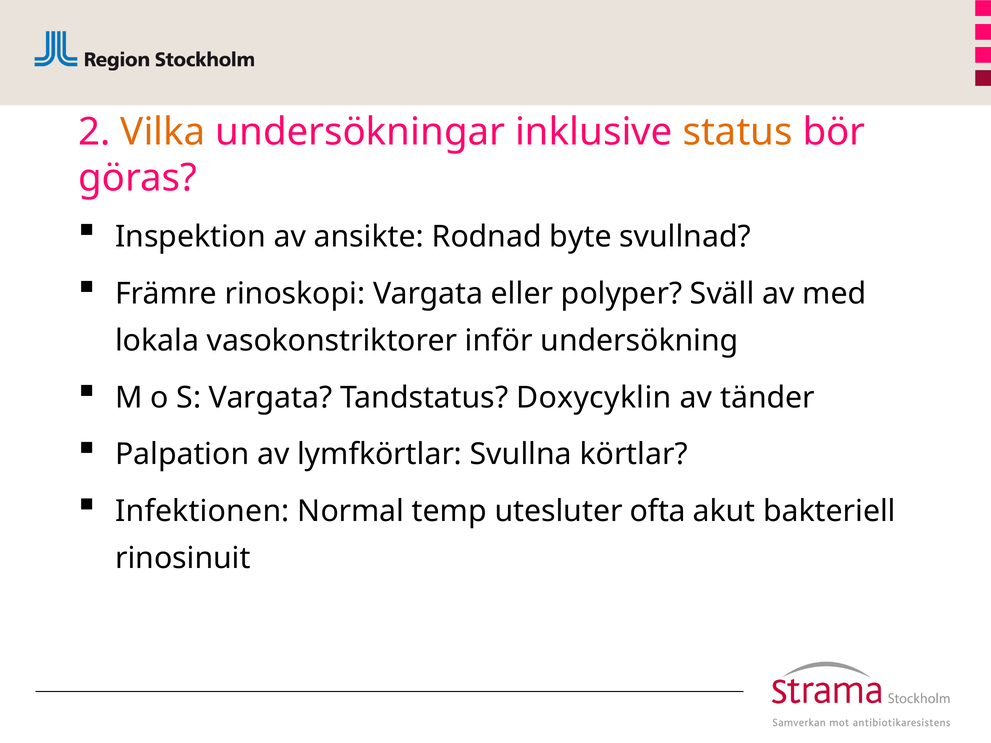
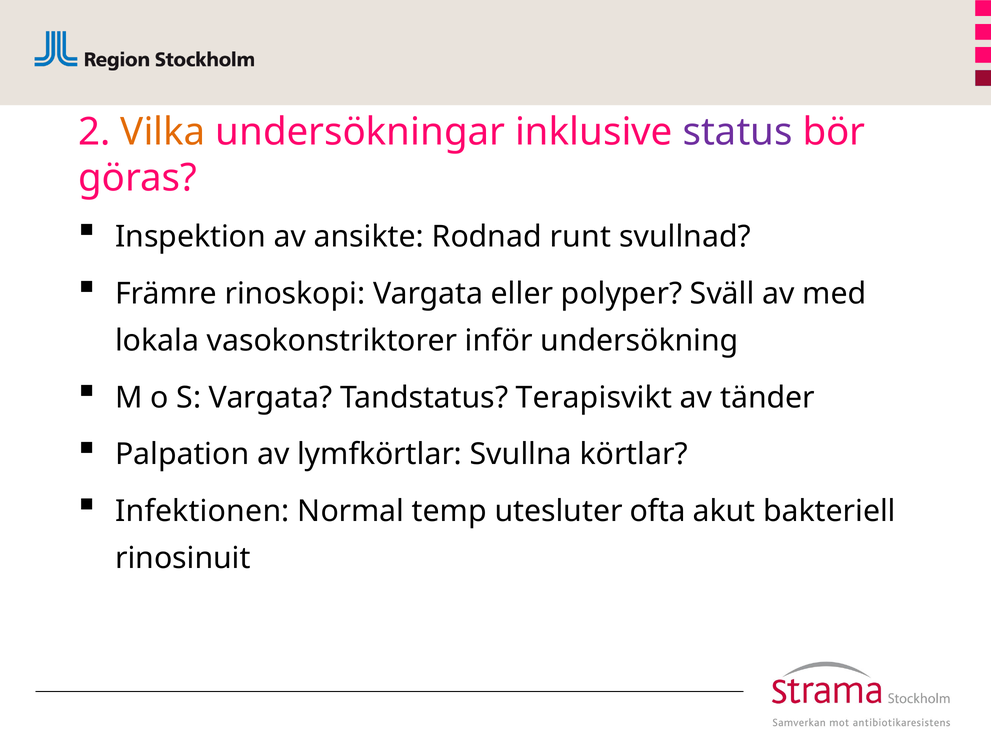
status colour: orange -> purple (738, 132)
byte: byte -> runt (580, 237)
Doxycyklin: Doxycyklin -> Terapisvikt (594, 398)
